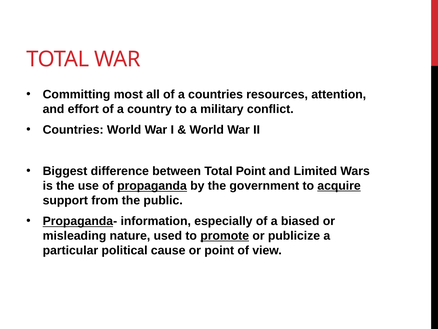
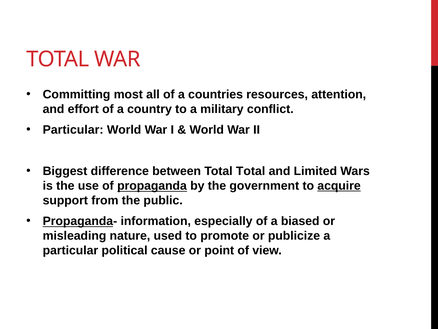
Countries: Countries -> Particular (73, 130)
Total Point: Point -> Total (251, 171)
promote underline: present -> none (225, 235)
